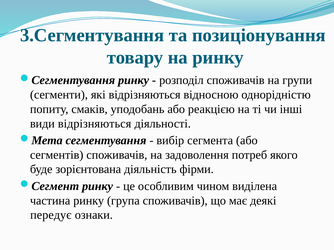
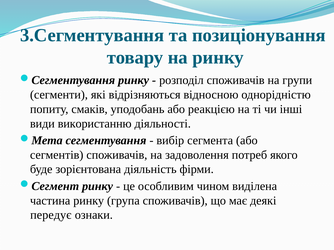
види відрізняються: відрізняються -> використанню (95, 124)
